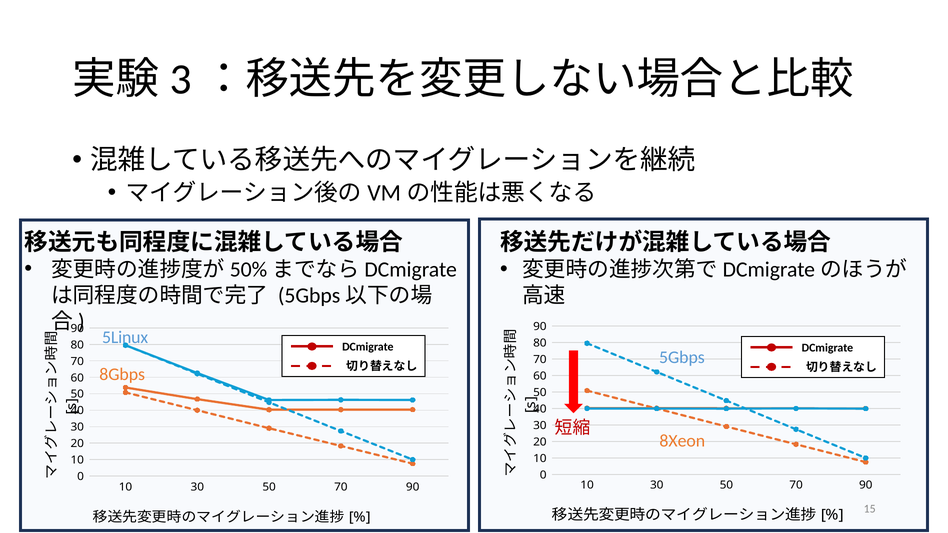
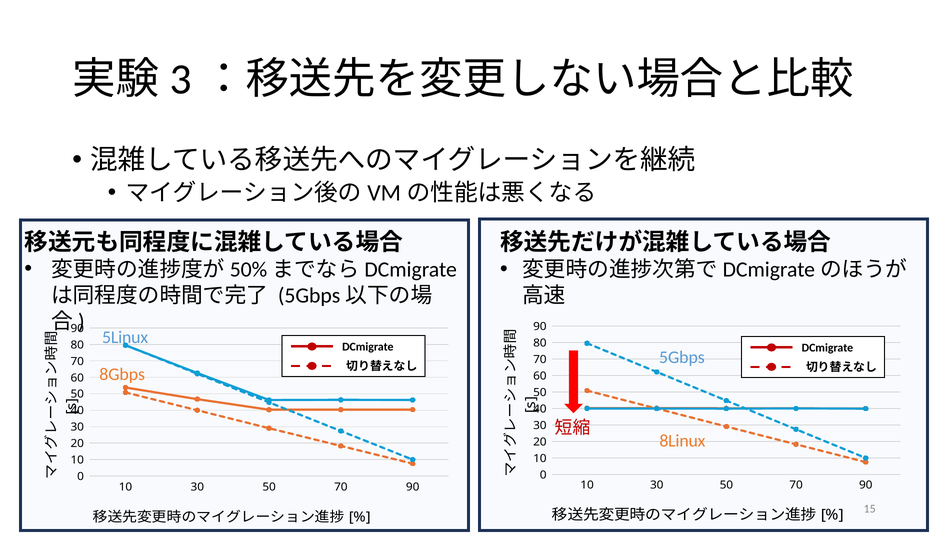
8Xeon: 8Xeon -> 8Linux (682, 441)
